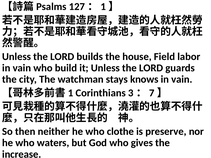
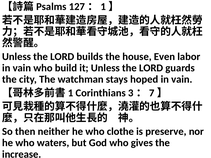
Field: Field -> Even (164, 57)
knows: knows -> hoped (144, 79)
